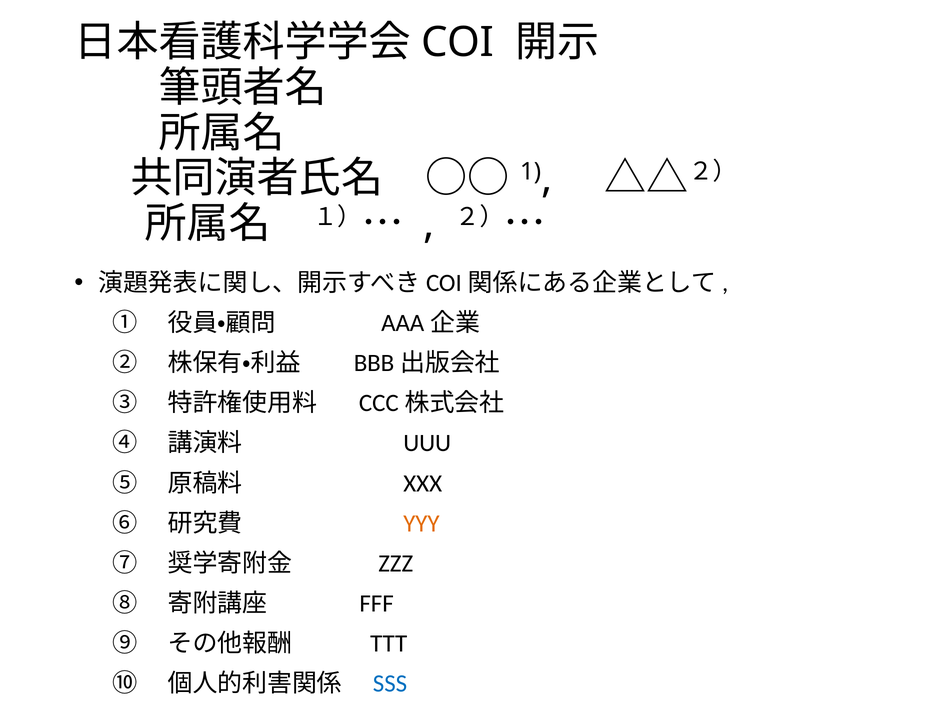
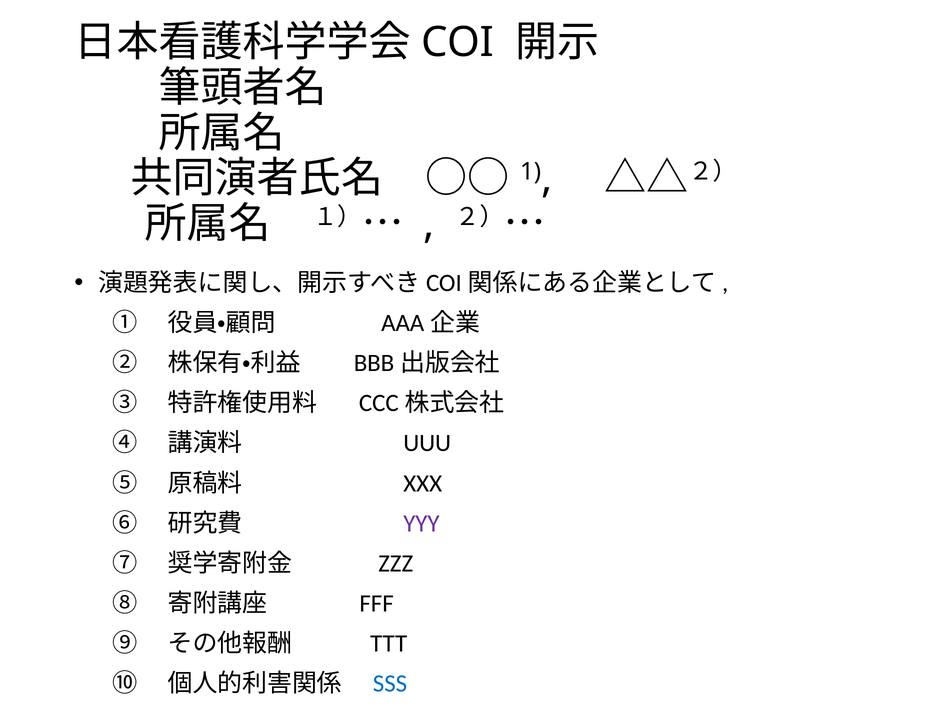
YYY colour: orange -> purple (421, 524)
